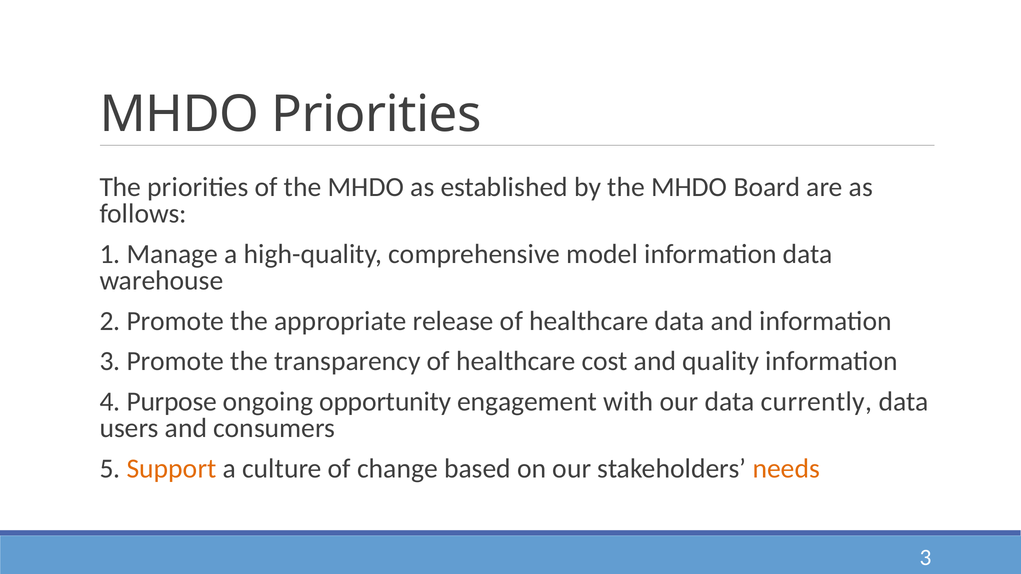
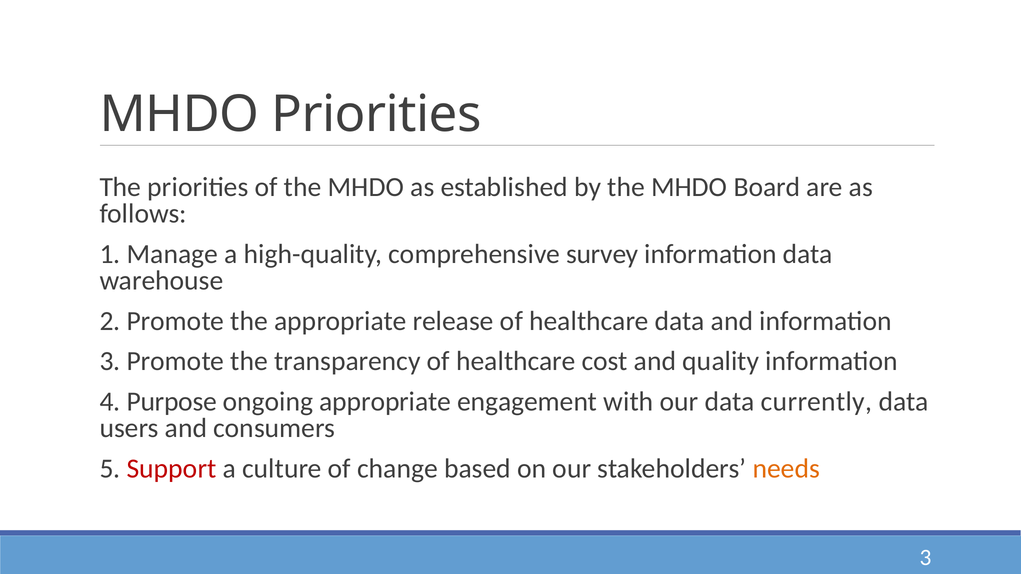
model: model -> survey (602, 254)
ongoing opportunity: opportunity -> appropriate (385, 402)
Support colour: orange -> red (172, 469)
